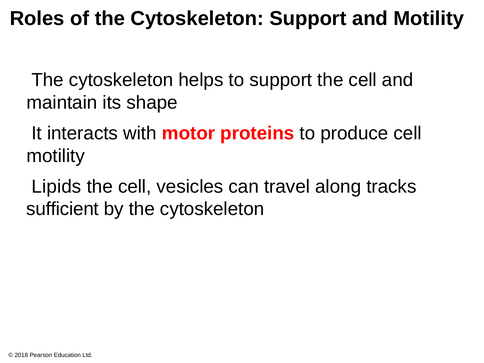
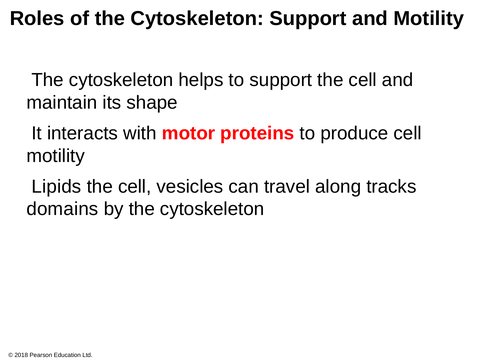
sufficient: sufficient -> domains (62, 209)
